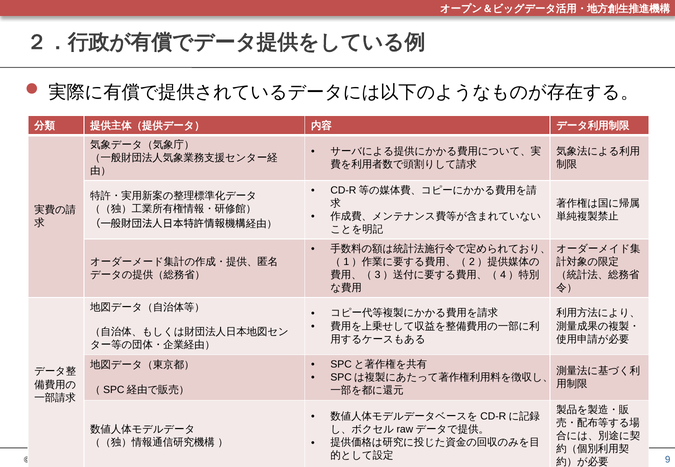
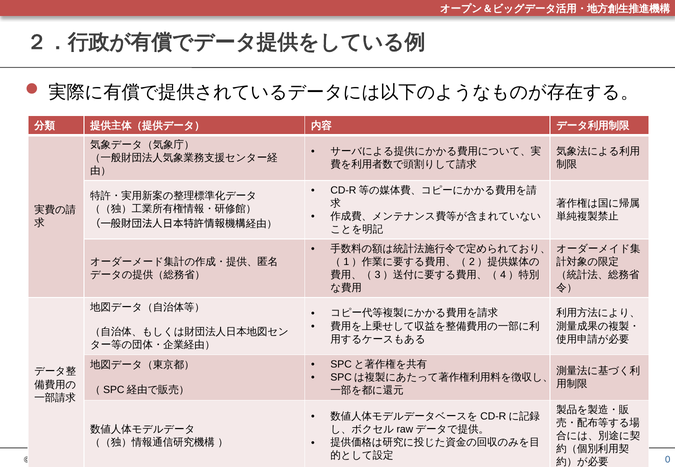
9: 9 -> 0 (668, 460)
